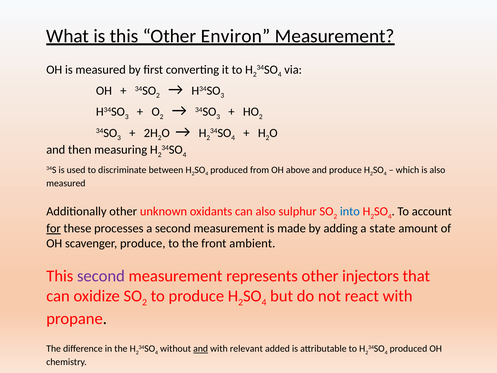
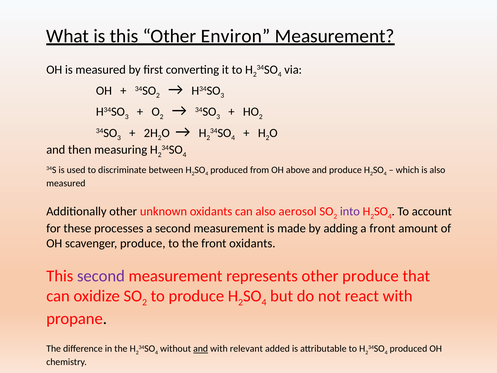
sulphur: sulphur -> aerosol (298, 211)
into colour: blue -> purple (350, 211)
for underline: present -> none (54, 228)
a state: state -> front (382, 228)
front ambient: ambient -> oxidants (252, 243)
other injectors: injectors -> produce (370, 276)
